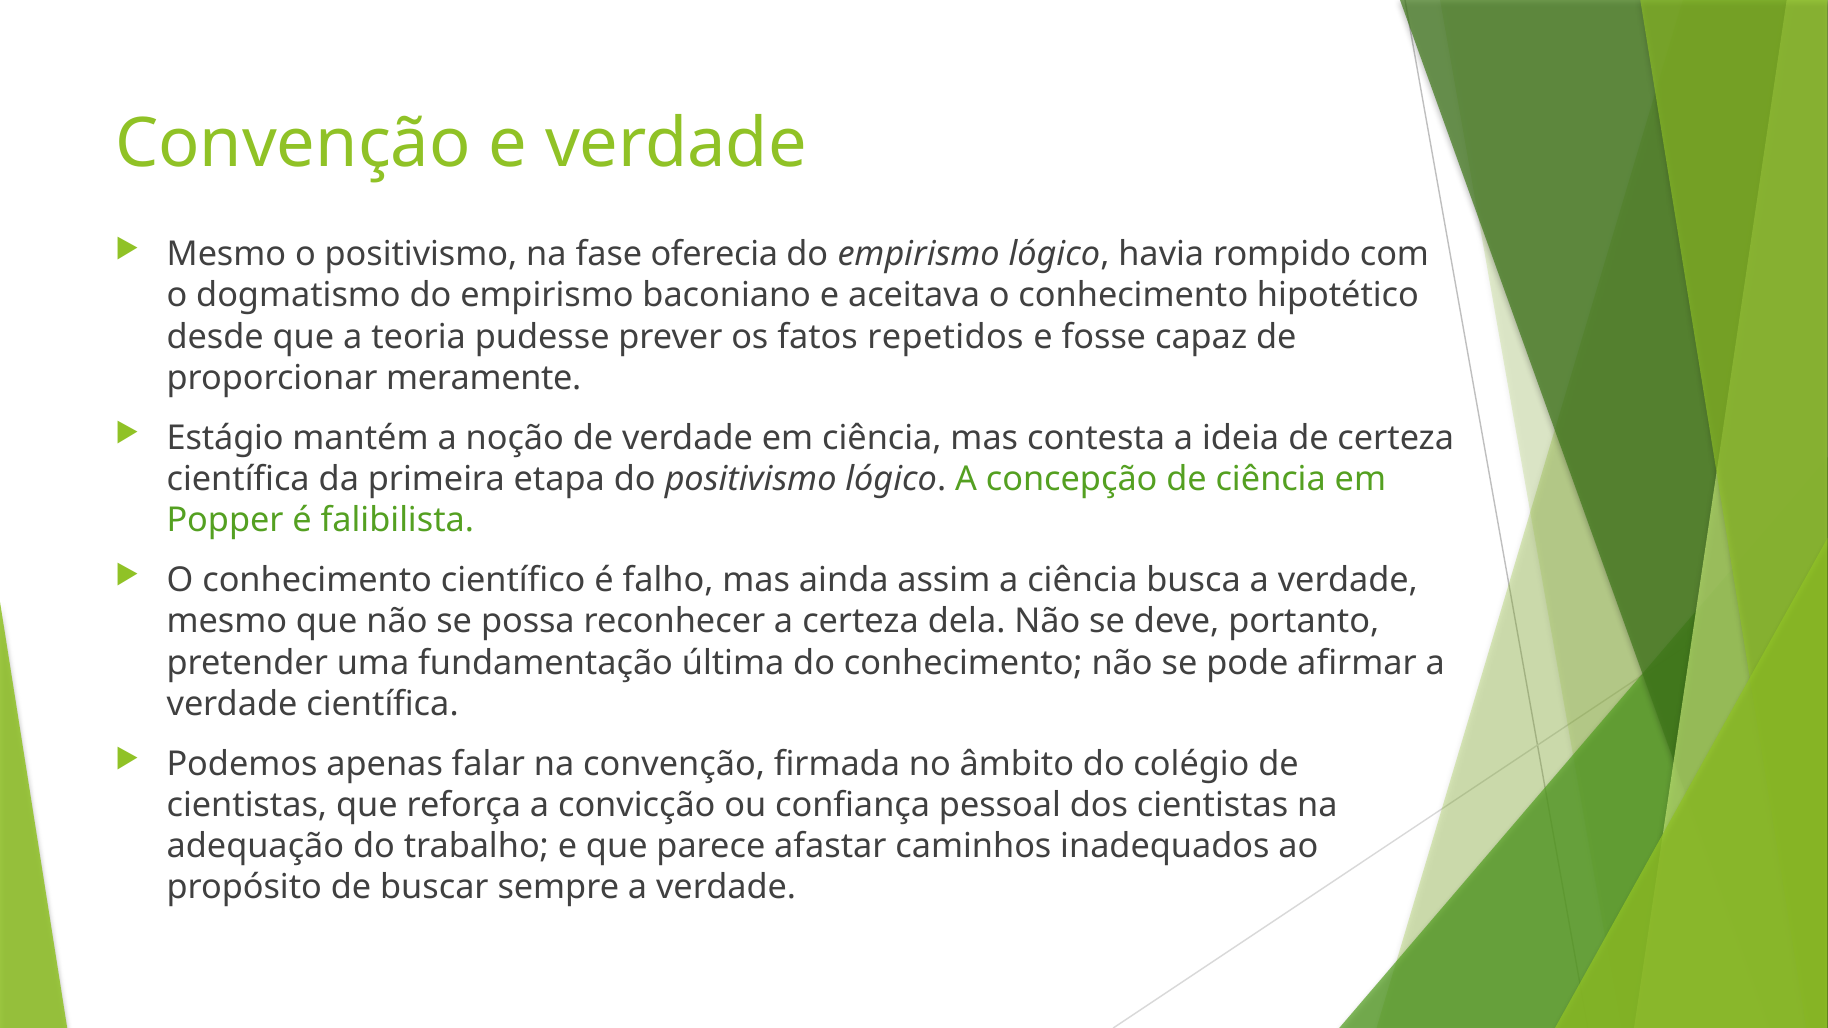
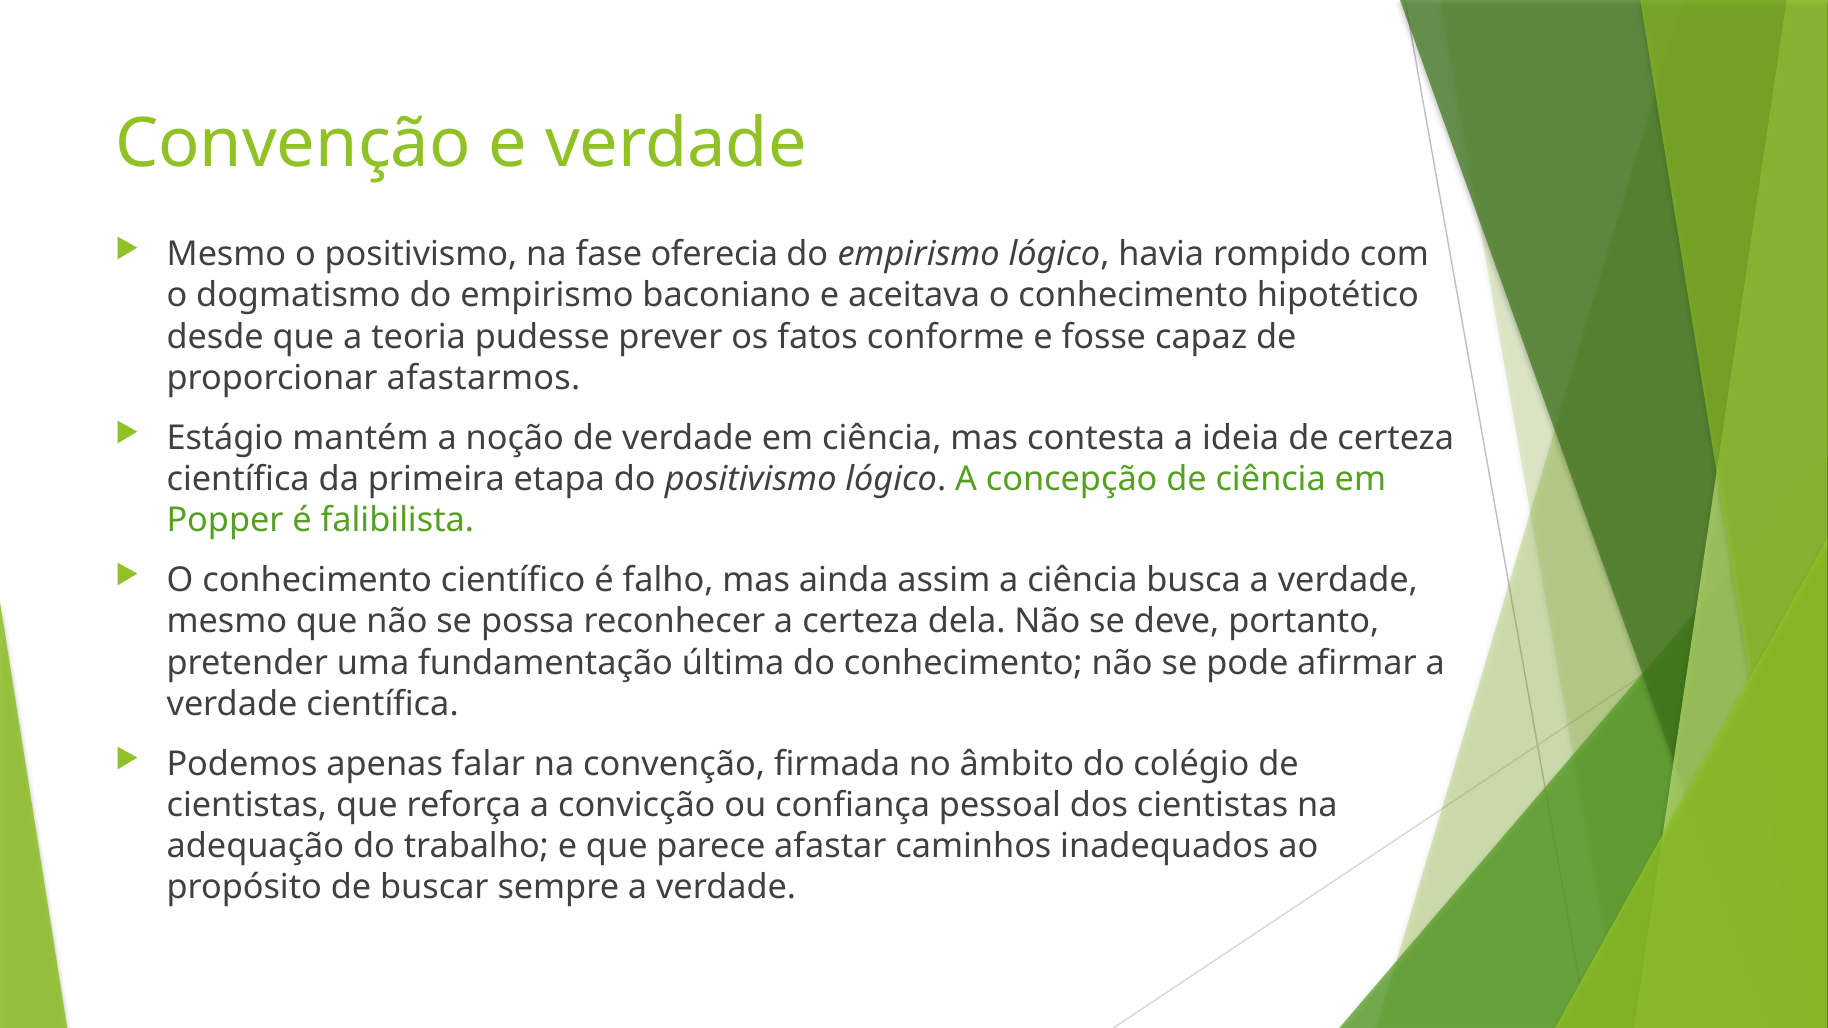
repetidos: repetidos -> conforme (946, 337)
meramente: meramente -> afastarmos (483, 378)
